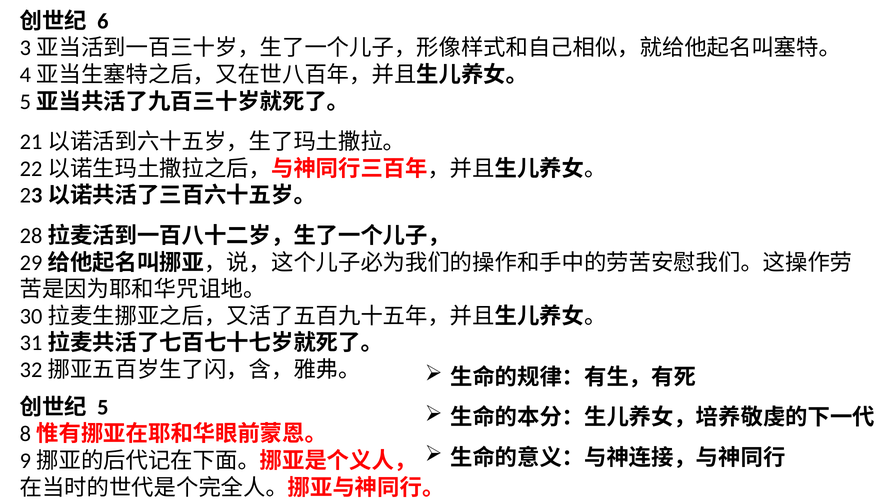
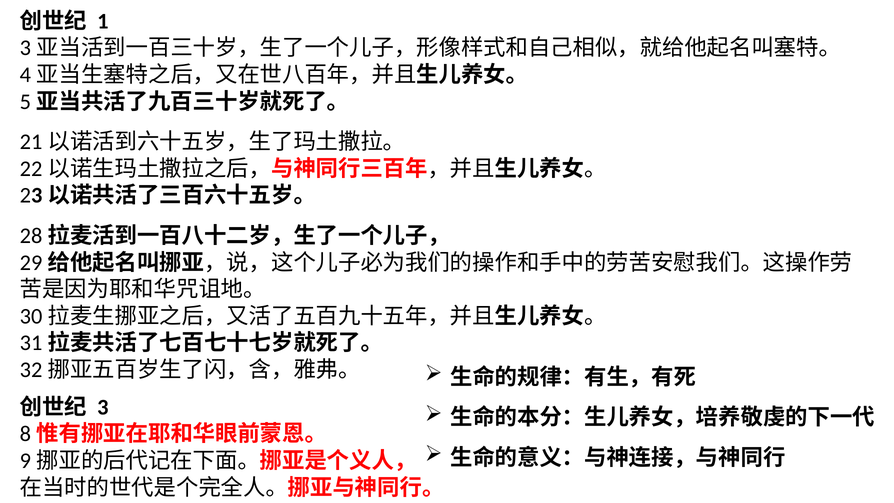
6: 6 -> 1 (103, 21)
5: 5 -> 3 (103, 407)
